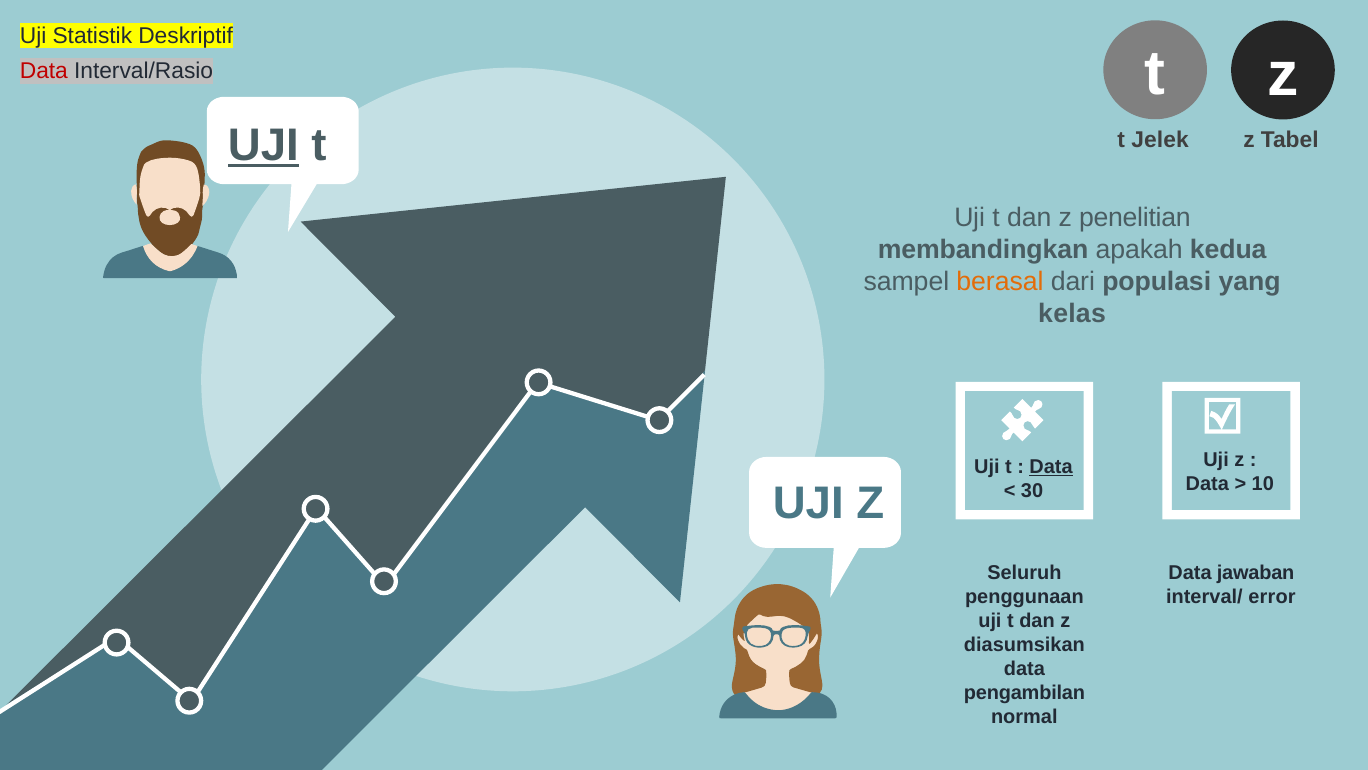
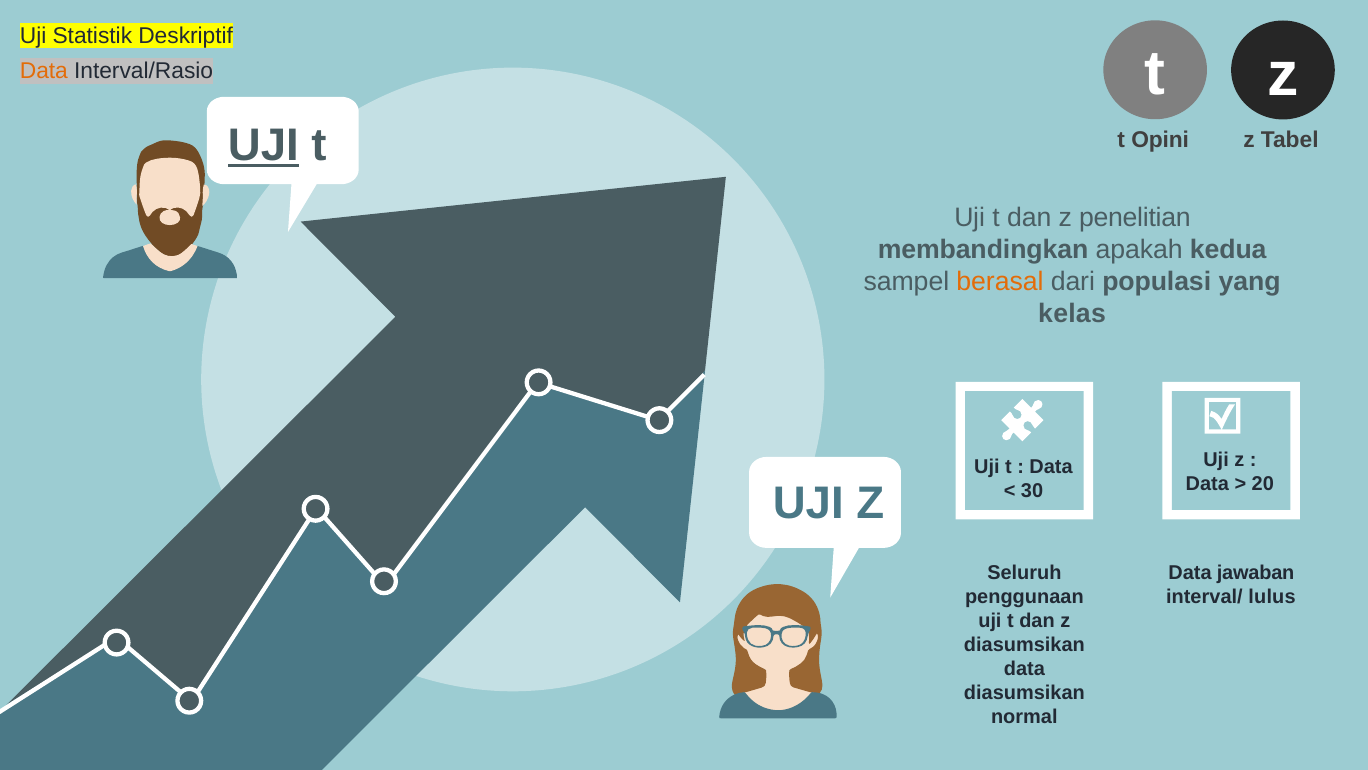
Data colour: red -> orange (44, 71)
Jelek: Jelek -> Opini (1160, 140)
Data underline: present -> none (1051, 466)
10: 10 -> 20 (1263, 484)
error: error -> lulus (1272, 597)
pengambilan: pengambilan -> diasumsikan (1024, 692)
